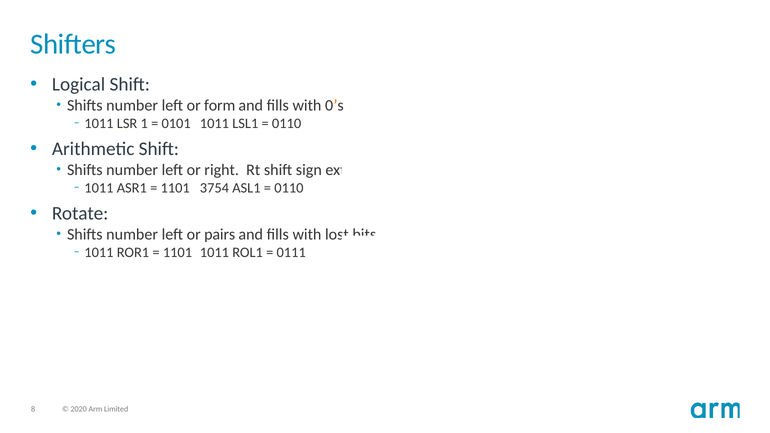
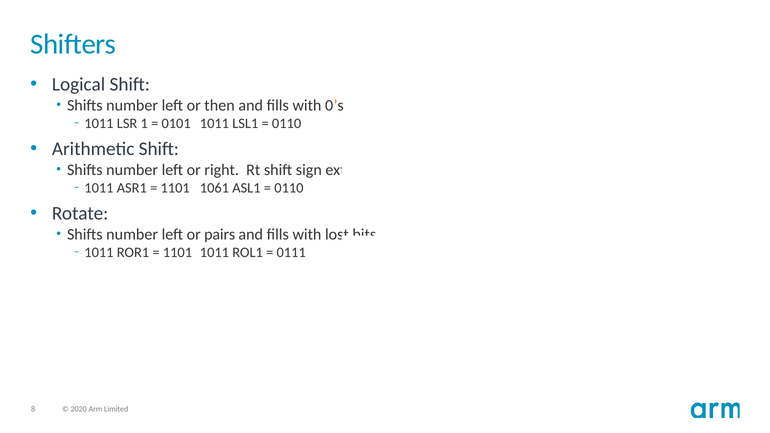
form: form -> then (220, 105)
3754: 3754 -> 1061 (214, 188)
